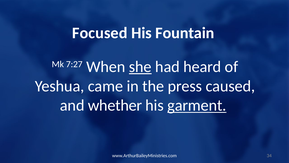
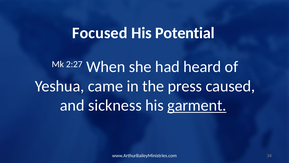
Fountain: Fountain -> Potential (185, 33)
7:27: 7:27 -> 2:27 (74, 64)
she underline: present -> none (140, 67)
whether: whether -> sickness (115, 105)
